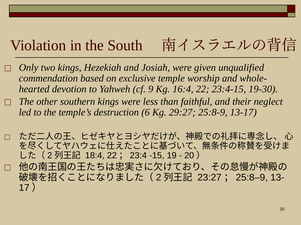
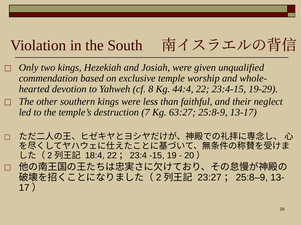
9: 9 -> 8 (151, 89)
16:4: 16:4 -> 44:4 (183, 89)
19-30: 19-30 -> 19-29 (263, 89)
6: 6 -> 7 (146, 113)
29:27: 29:27 -> 63:27 (182, 113)
